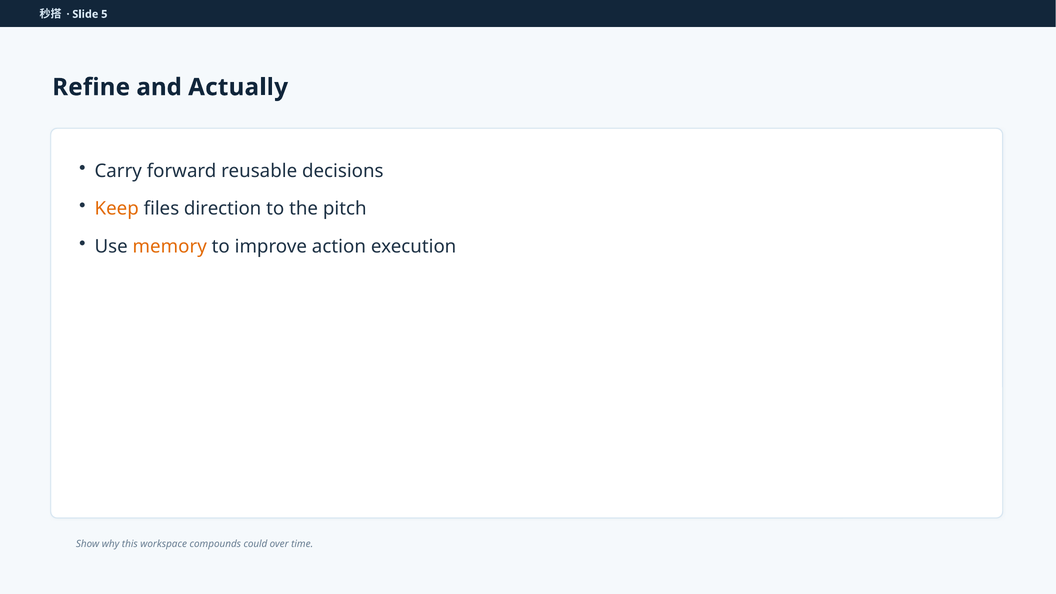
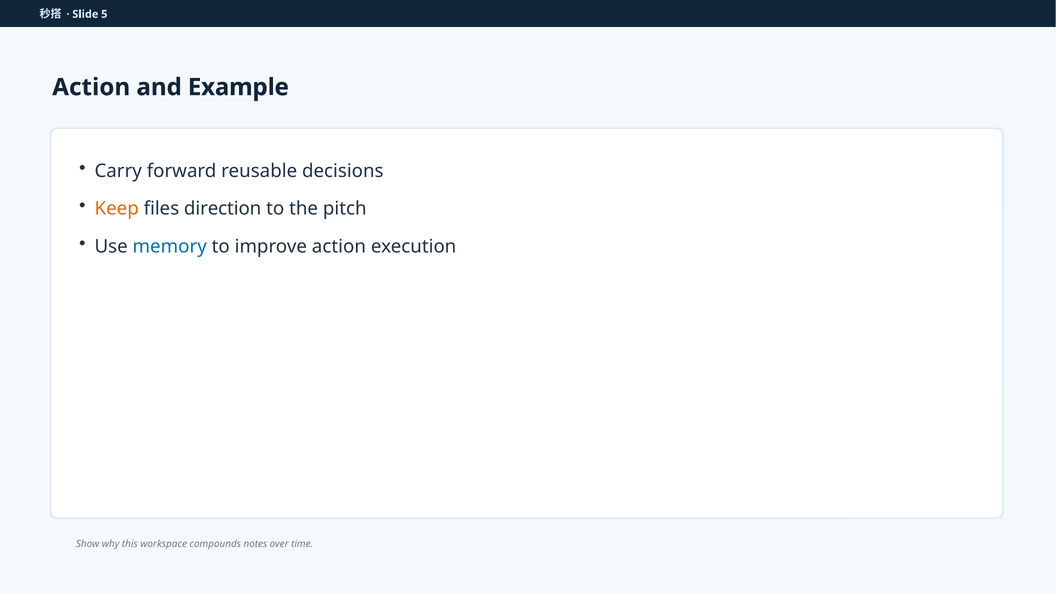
Refine: Refine -> Action (91, 87)
Actually: Actually -> Example (238, 87)
memory colour: orange -> blue (170, 247)
could: could -> notes (255, 544)
